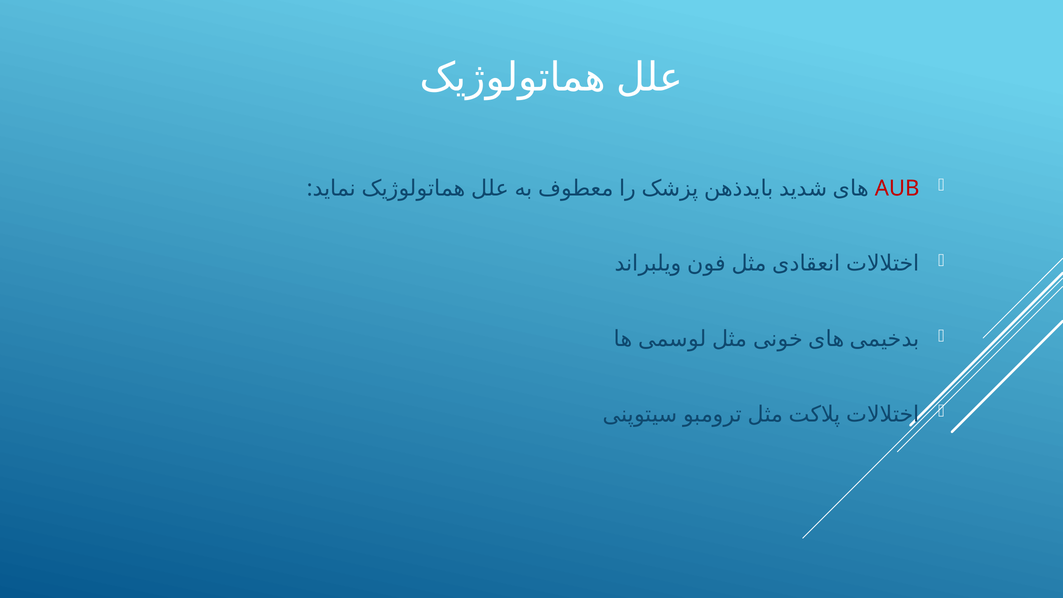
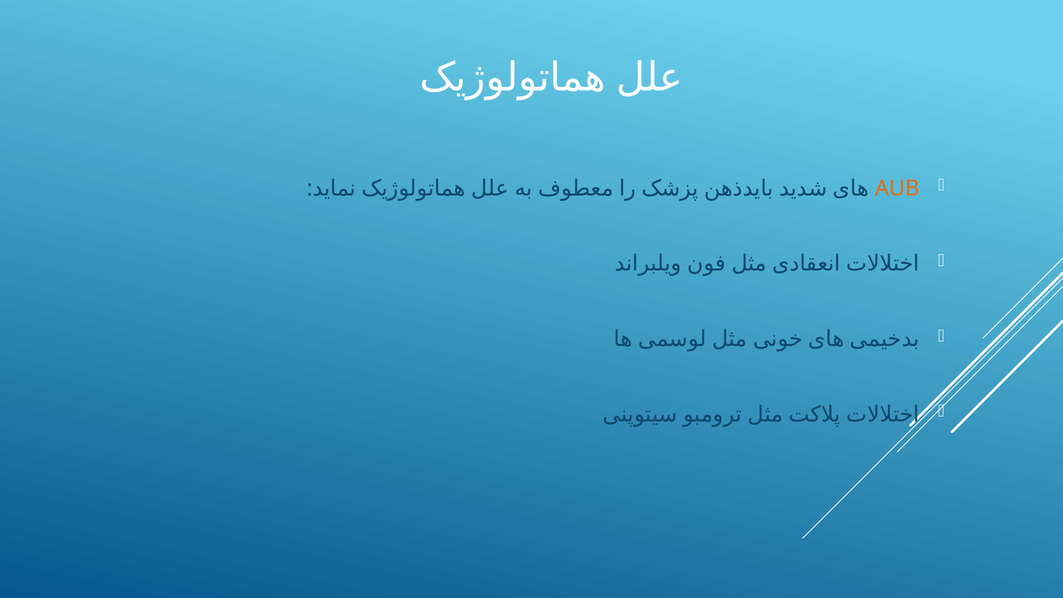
AUB colour: red -> orange (897, 188)
